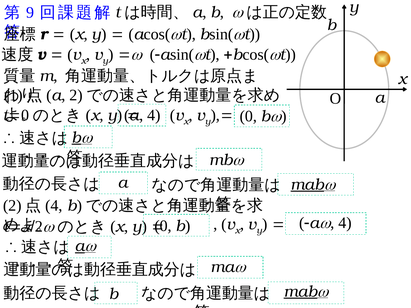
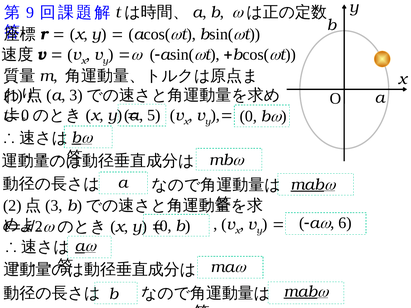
a 2: 2 -> 3 (76, 95)
4: 4 -> 5 (154, 115)
4: 4 -> 3 (54, 206)
4: 4 -> 6 (345, 223)
